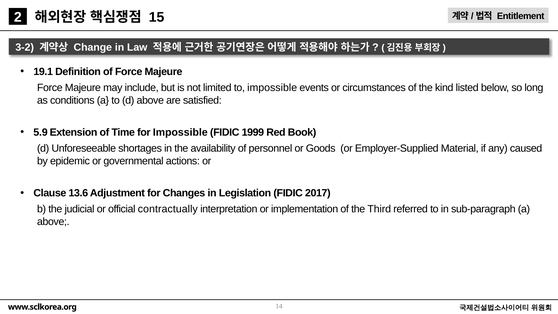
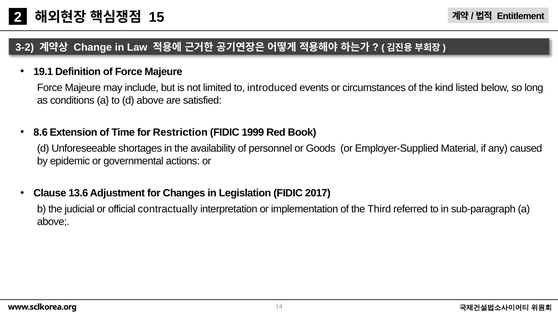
to impossible: impossible -> introduced (272, 88)
5.9: 5.9 -> 8.6 (40, 132)
for Impossible: Impossible -> Restriction (180, 132)
